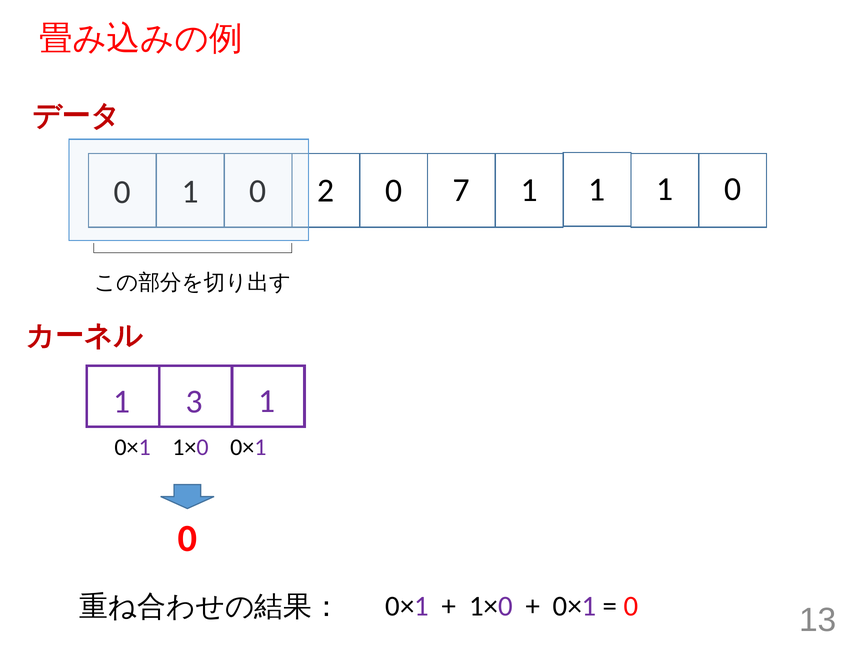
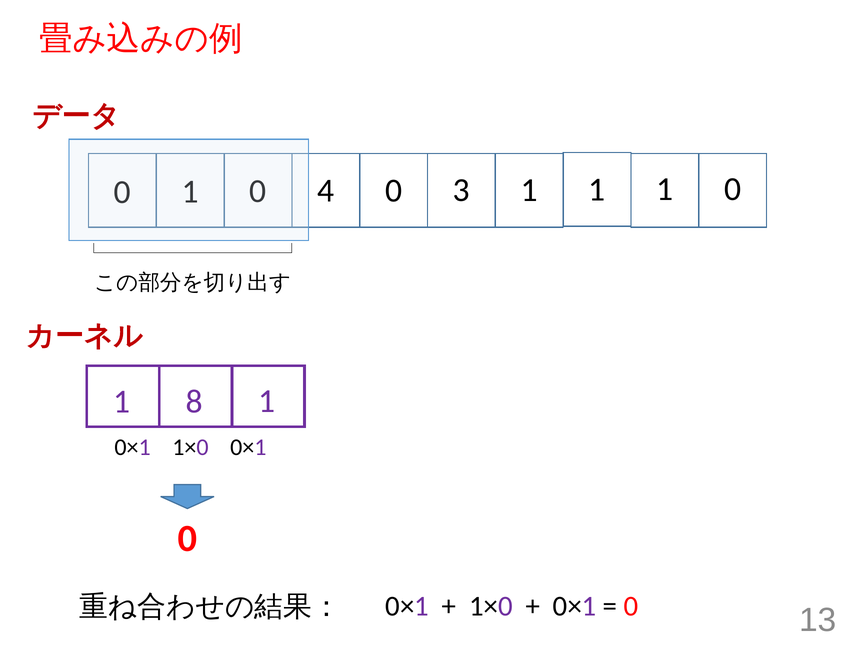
2: 2 -> 4 (326, 191)
7: 7 -> 3 (461, 190)
3: 3 -> 8 (194, 402)
